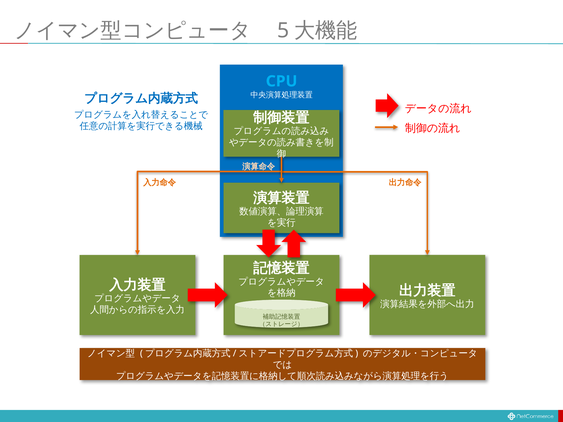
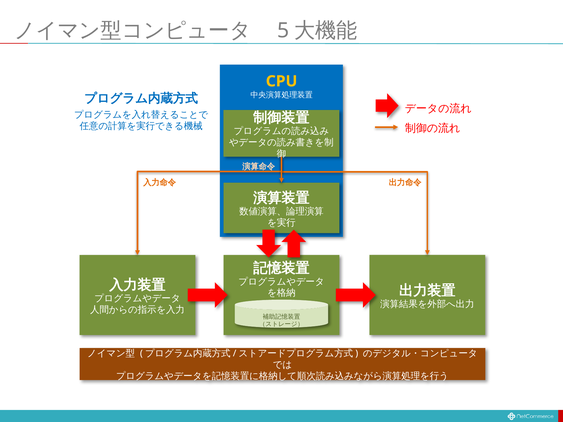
CPU colour: light blue -> yellow (282, 81)
